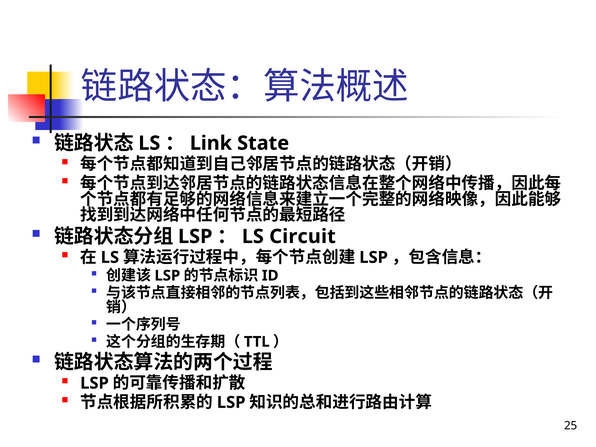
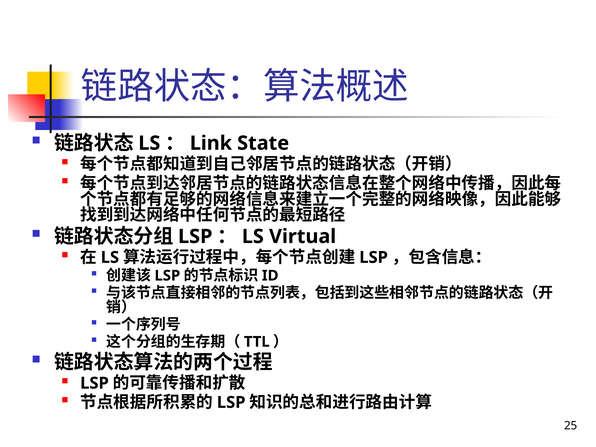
Circuit: Circuit -> Virtual (303, 236)
